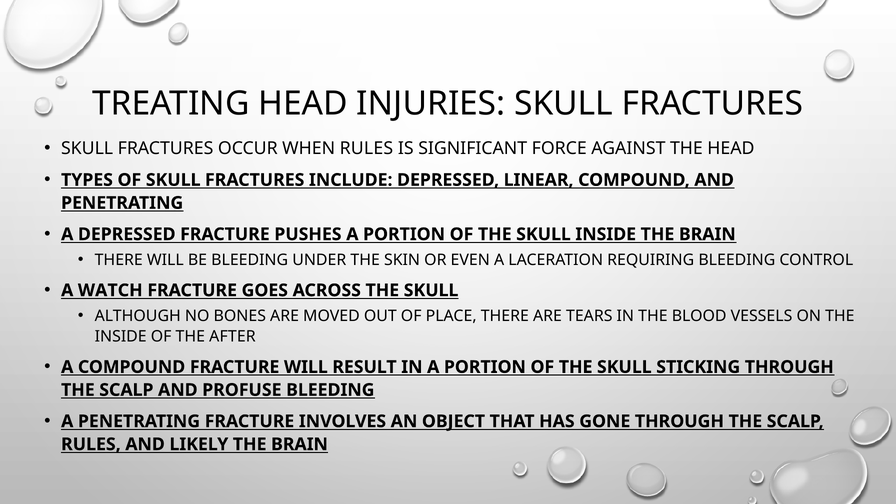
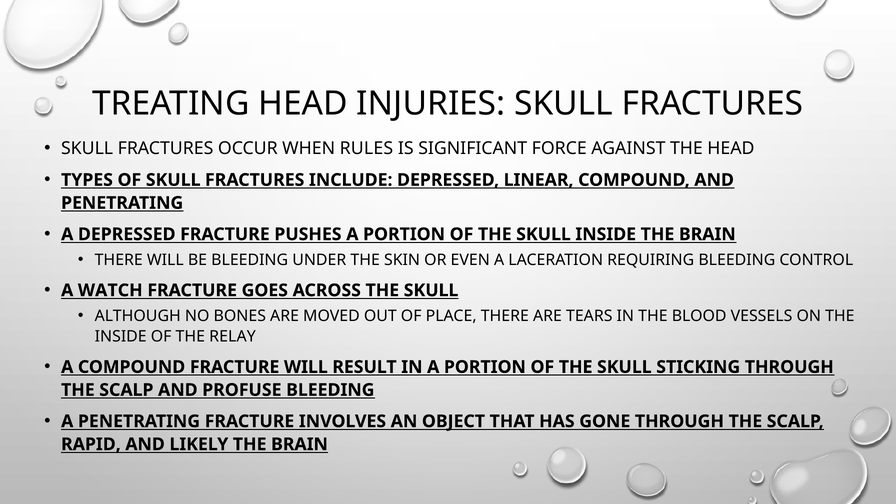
AFTER: AFTER -> RELAY (232, 337)
RULES: RULES -> RAPID (91, 444)
